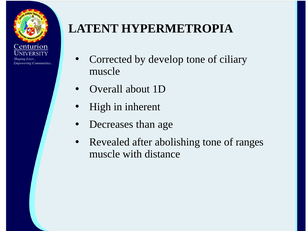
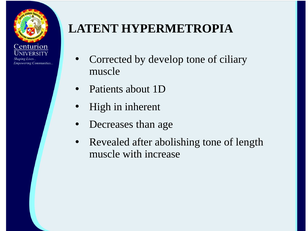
Overall: Overall -> Patients (106, 89)
ranges: ranges -> length (250, 142)
distance: distance -> increase (162, 154)
